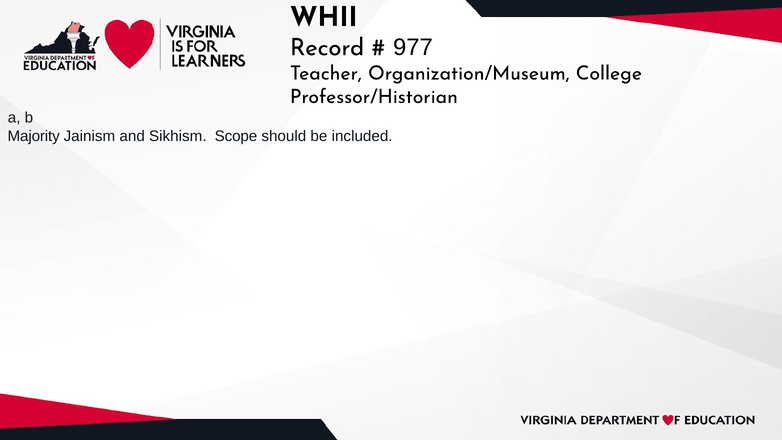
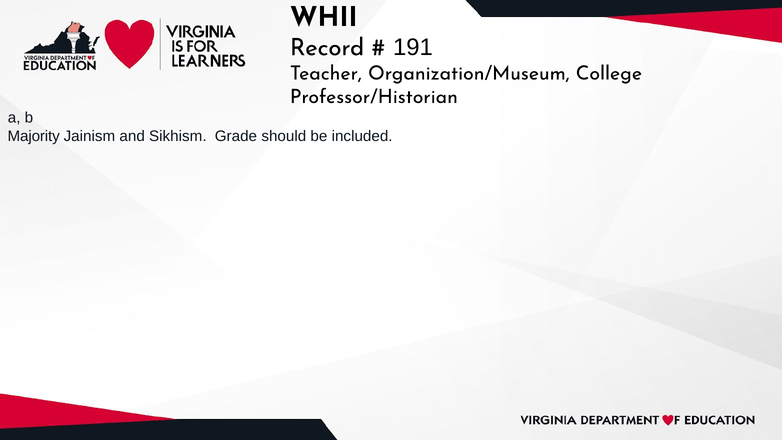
977: 977 -> 191 (413, 47)
Scope: Scope -> Grade (236, 136)
